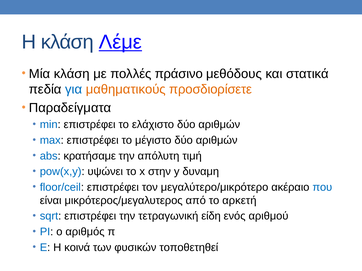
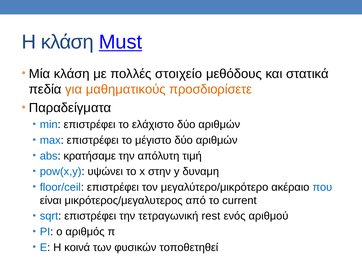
Λέμε: Λέμε -> Must (120, 42)
πράσινο: πράσινο -> στοιχείο (179, 74)
για colour: blue -> orange (74, 90)
αρκετή: αρκετή -> current (239, 201)
είδη: είδη -> rest (211, 216)
